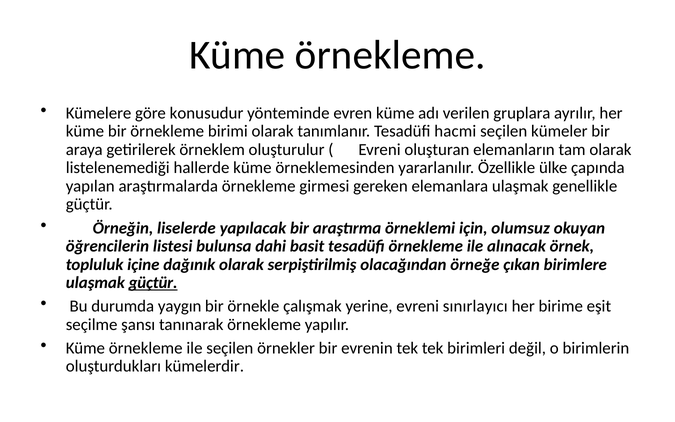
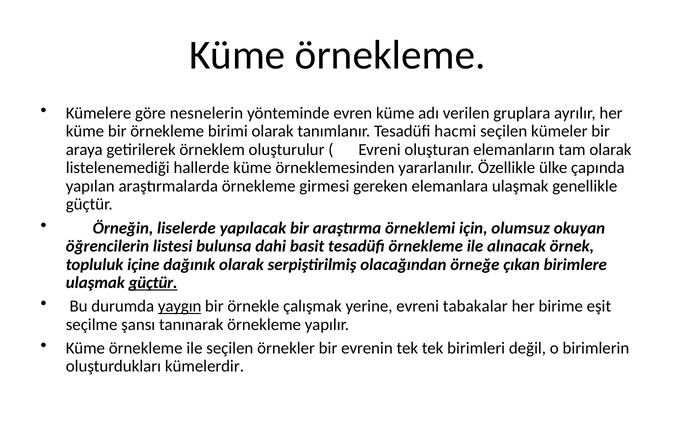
konusudur: konusudur -> nesnelerin (206, 113)
yaygın underline: none -> present (180, 306)
sınırlayıcı: sınırlayıcı -> tabakalar (475, 306)
